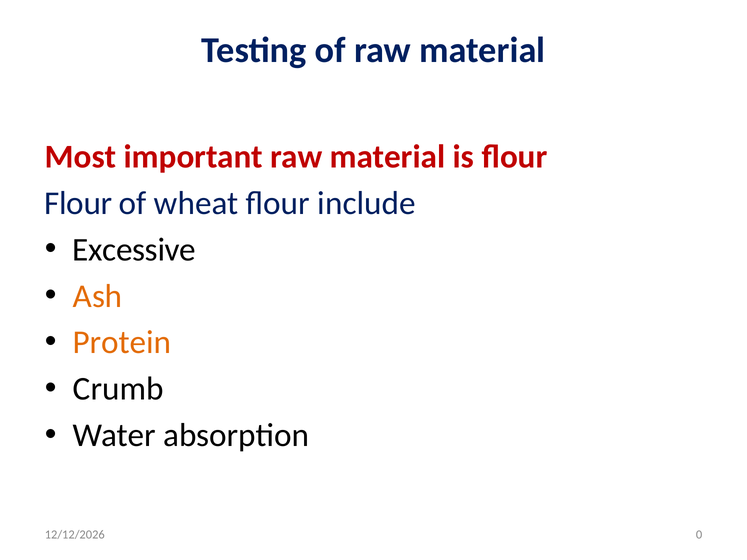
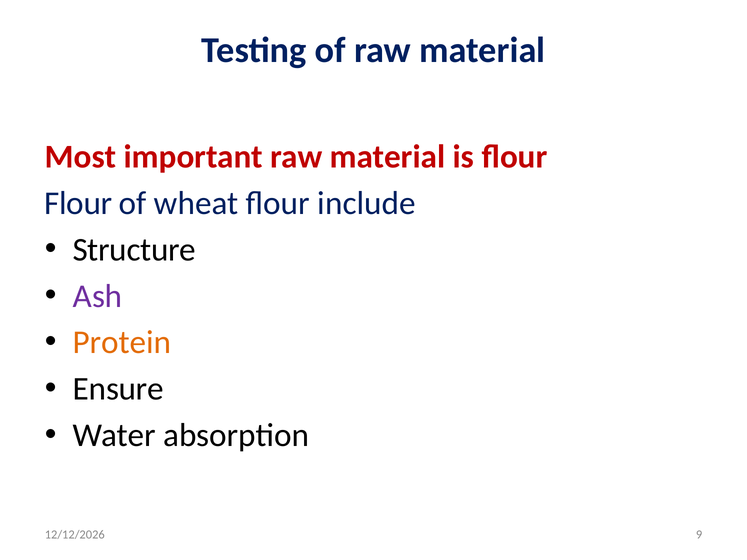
Excessive: Excessive -> Structure (134, 250)
Ash colour: orange -> purple (98, 296)
Crumb: Crumb -> Ensure (118, 389)
0: 0 -> 9 (699, 535)
